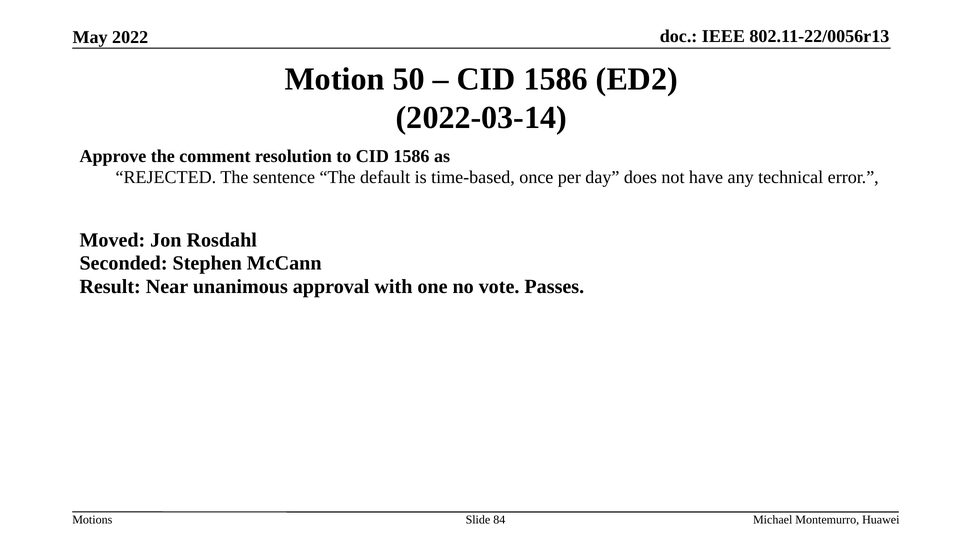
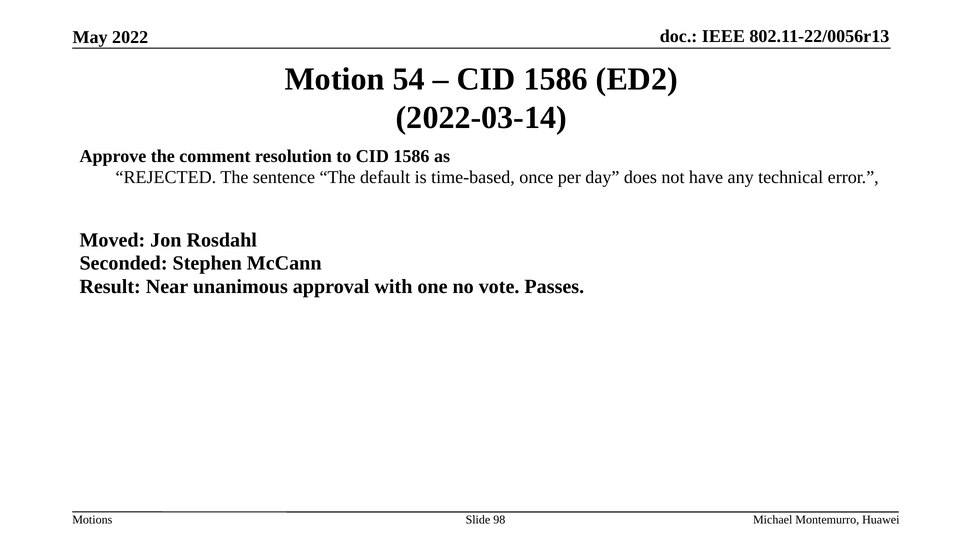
50: 50 -> 54 (409, 79)
84: 84 -> 98 (499, 520)
